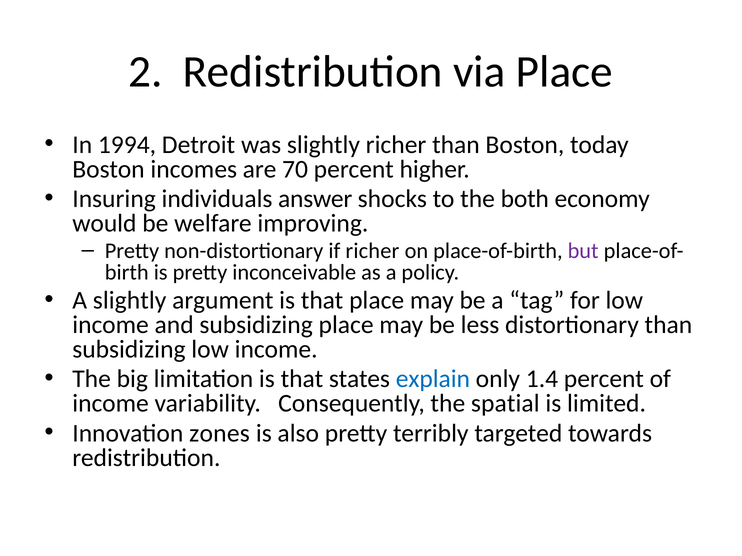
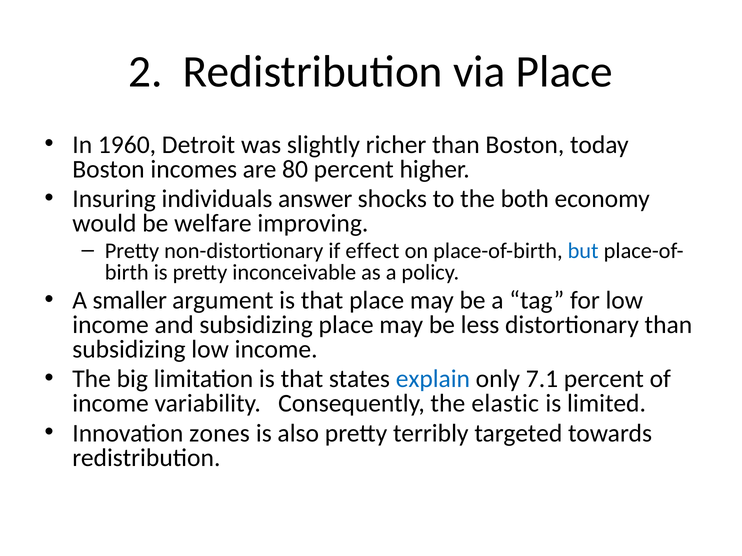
1994: 1994 -> 1960 (127, 145)
70: 70 -> 80 (295, 169)
if richer: richer -> effect (372, 251)
but colour: purple -> blue (583, 251)
A slightly: slightly -> smaller (130, 301)
1.4: 1.4 -> 7.1 (542, 379)
spatial: spatial -> elastic (505, 404)
